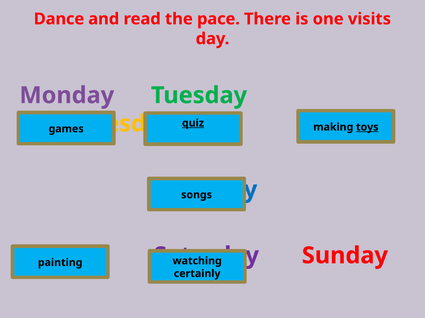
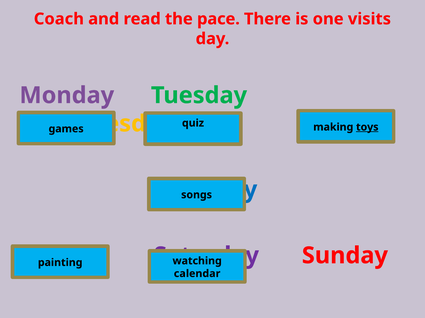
Dance: Dance -> Coach (59, 19)
quiz underline: present -> none (193, 123)
certainly: certainly -> calendar (197, 274)
